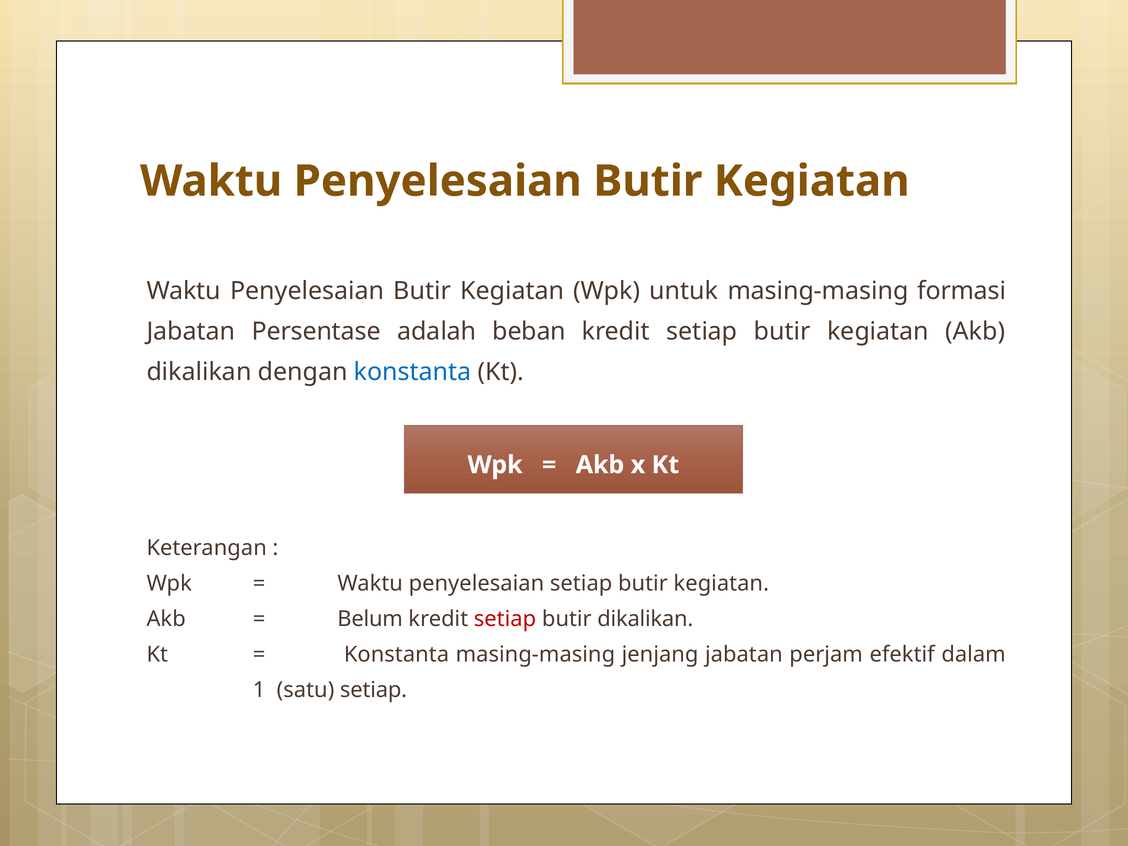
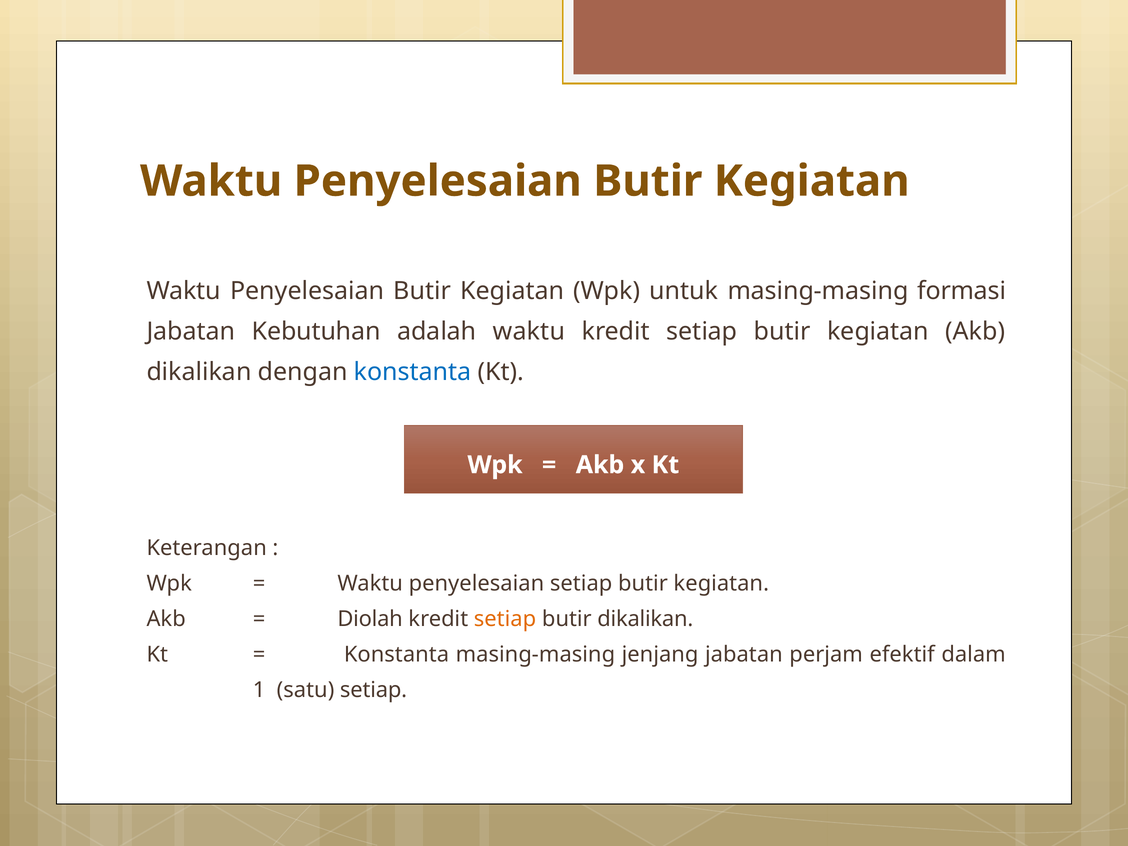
Persentase: Persentase -> Kebutuhan (316, 331)
adalah beban: beban -> waktu (529, 331)
Belum: Belum -> Diolah (370, 619)
setiap colour: red -> orange (505, 619)
